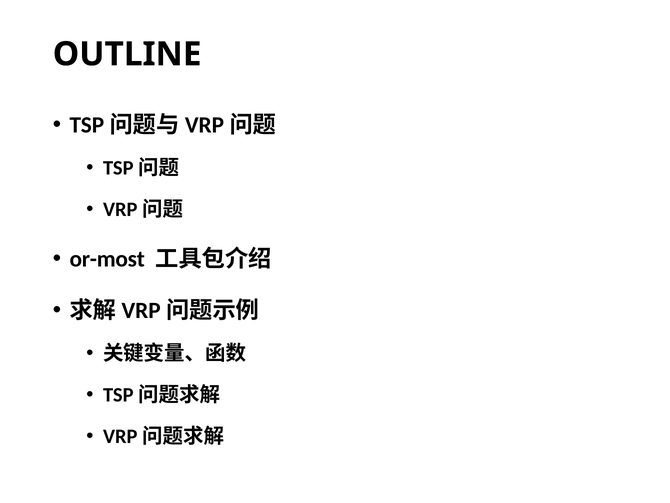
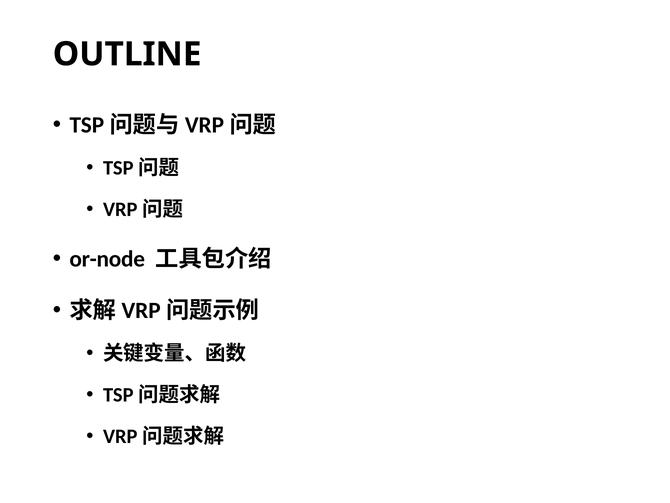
or-most: or-most -> or-node (107, 259)
